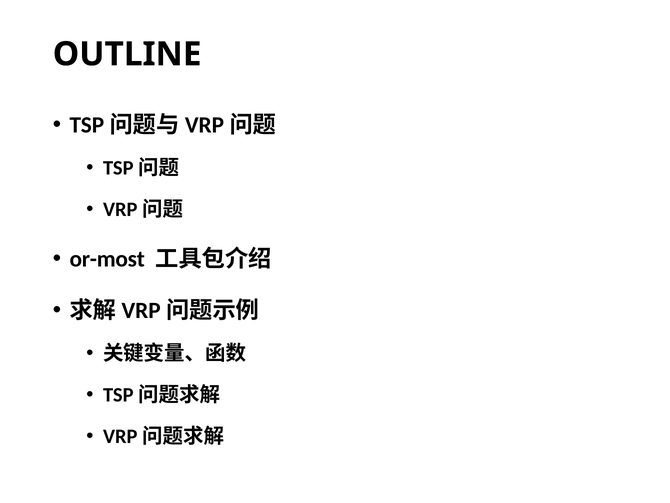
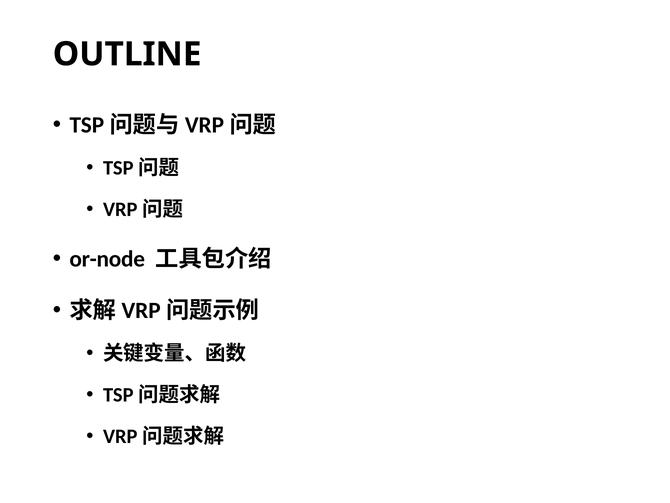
or-most: or-most -> or-node (107, 259)
